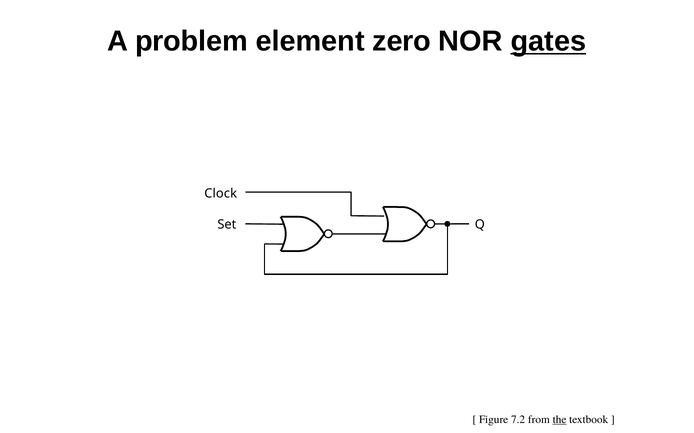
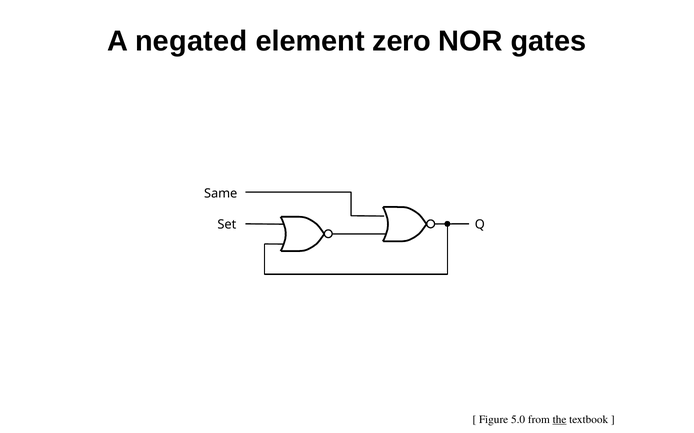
problem: problem -> negated (191, 42)
gates underline: present -> none (548, 42)
Clock: Clock -> Same (221, 194)
7.2: 7.2 -> 5.0 (518, 420)
